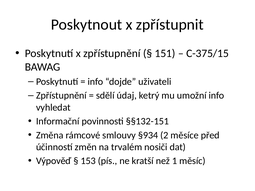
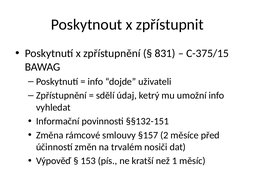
151: 151 -> 831 (165, 53)
§934: §934 -> §157 (148, 135)
